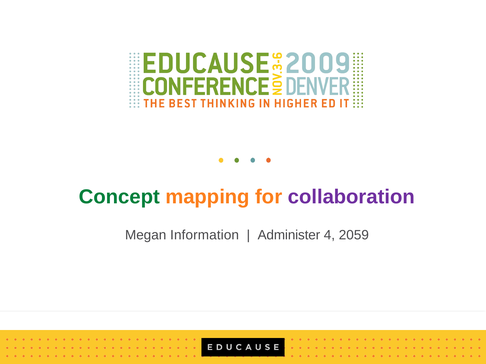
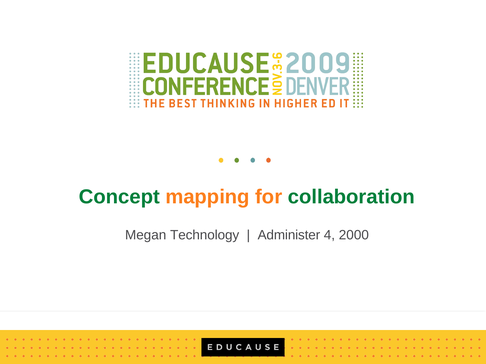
collaboration colour: purple -> green (351, 197)
Information: Information -> Technology (205, 235)
2059: 2059 -> 2000 (354, 235)
